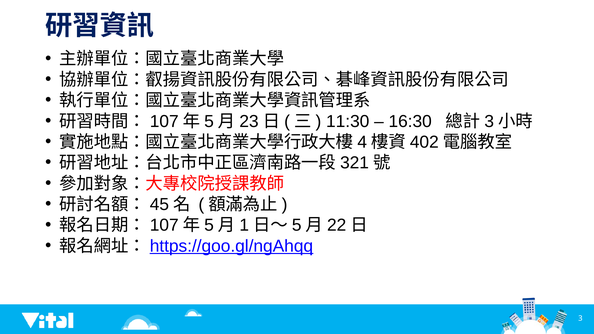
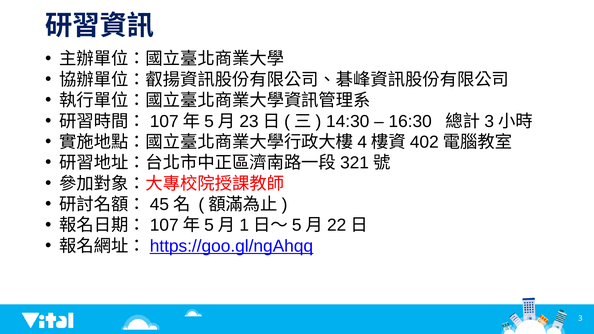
11:30: 11:30 -> 14:30 (348, 121)
